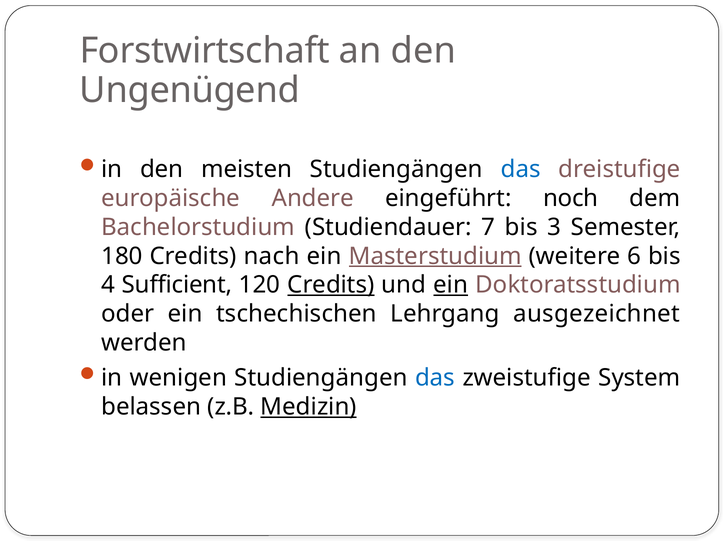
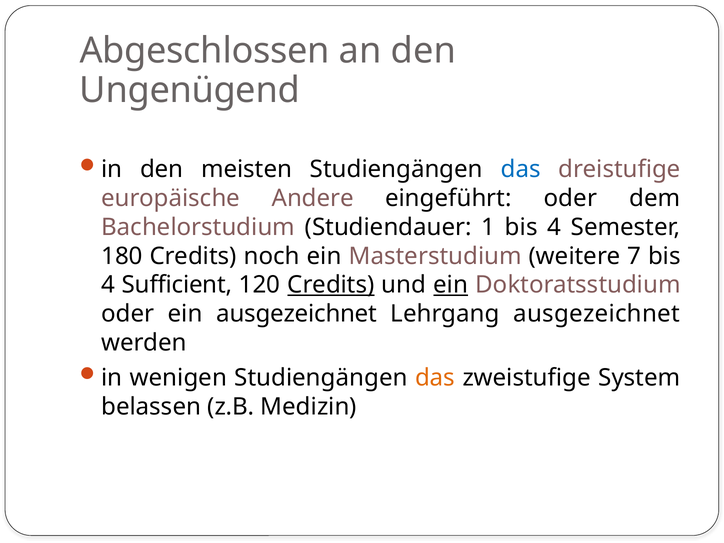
Forstwirtschaft: Forstwirtschaft -> Abgeschlossen (205, 51)
eingeführt noch: noch -> oder (570, 198)
7: 7 -> 1 (488, 227)
3: 3 -> 4 (554, 227)
nach: nach -> noch (272, 256)
Masterstudium underline: present -> none (435, 256)
6: 6 -> 7 (634, 256)
ein tschechischen: tschechischen -> ausgezeichnet (297, 314)
das colour: blue -> orange (435, 378)
Medizin underline: present -> none (309, 407)
